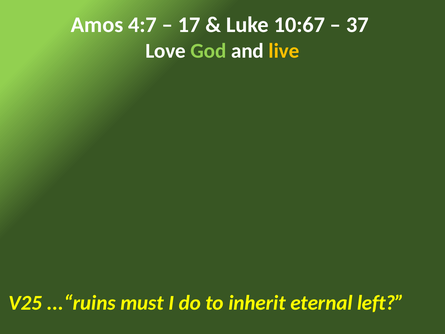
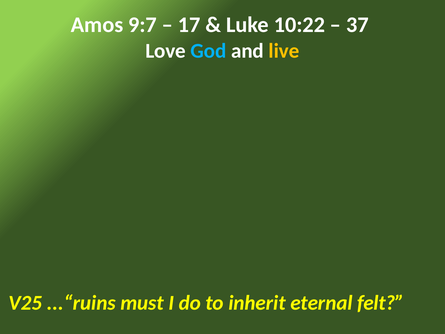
4:7: 4:7 -> 9:7 (143, 25)
10:67: 10:67 -> 10:22 (299, 25)
God colour: light green -> light blue (208, 51)
left: left -> felt (381, 303)
